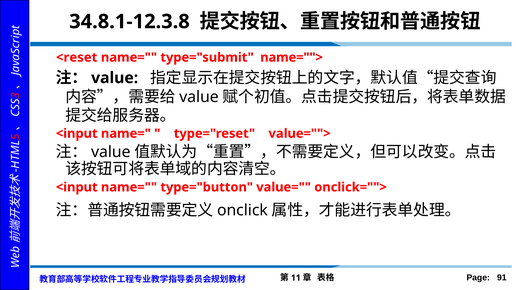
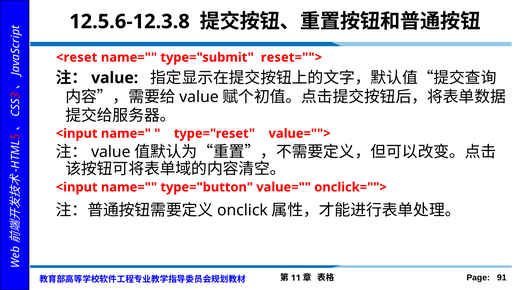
34.8.1-12.3.8: 34.8.1-12.3.8 -> 12.5.6-12.3.8 (129, 22)
name="">: name=""> -> reset=""> (291, 57)
